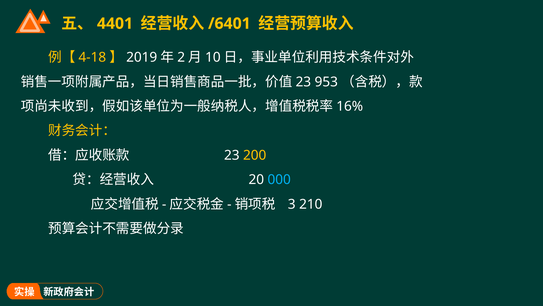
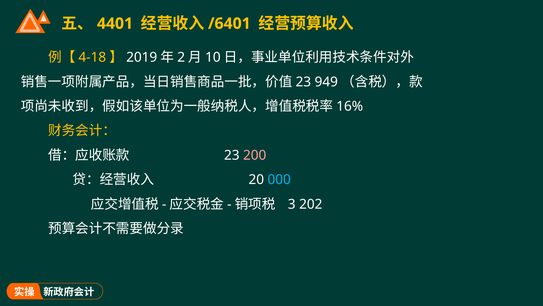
953: 953 -> 949 (326, 82)
200 colour: yellow -> pink (255, 155)
210: 210 -> 202 (311, 204)
